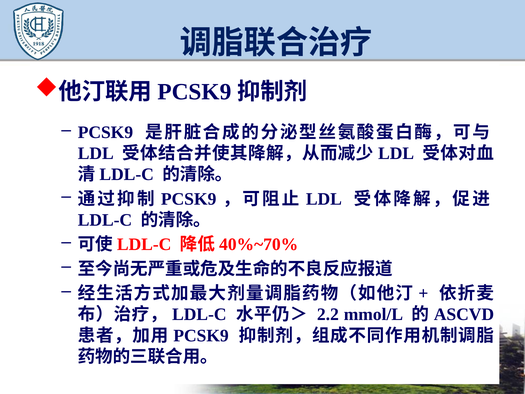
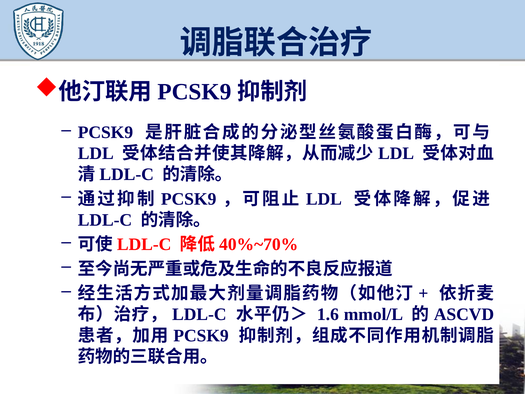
2.2: 2.2 -> 1.6 (328, 314)
